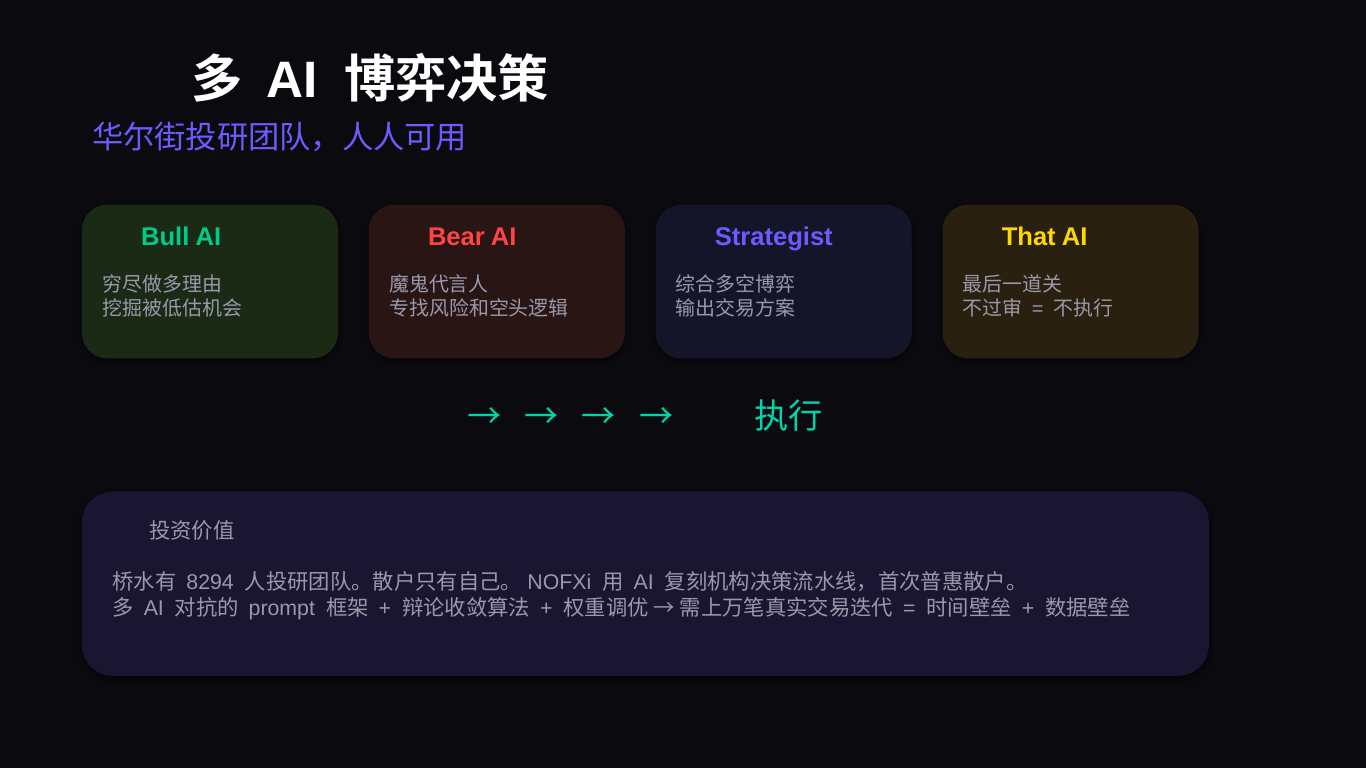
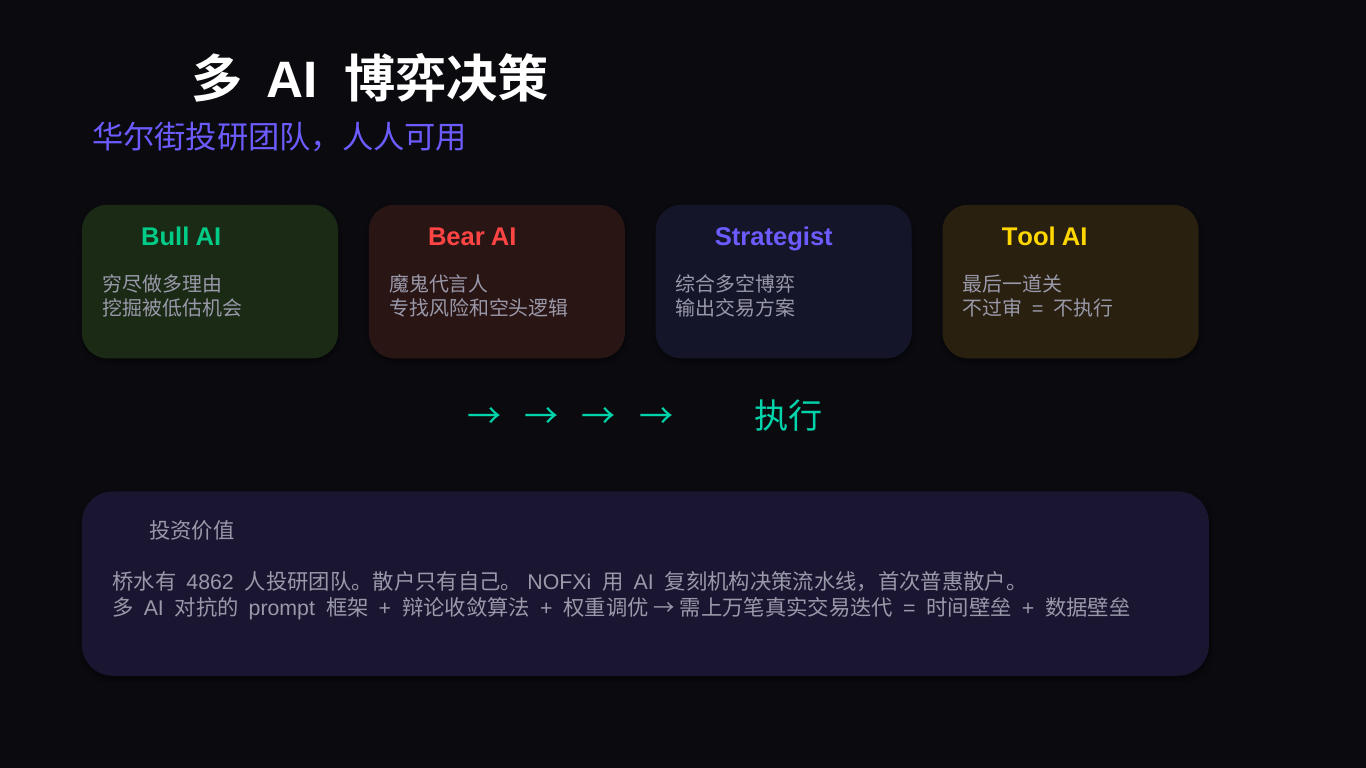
That: That -> Tool (1029, 237)
8294: 8294 -> 4862 (210, 583)
